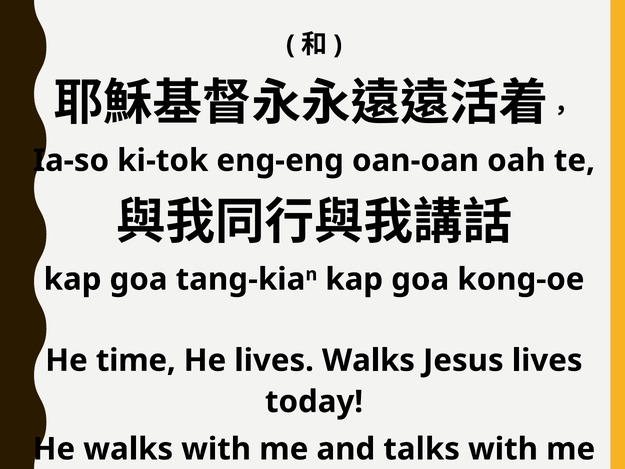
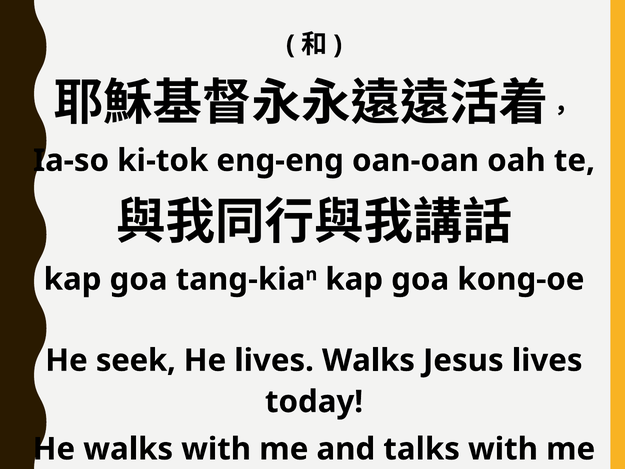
time: time -> seek (136, 360)
